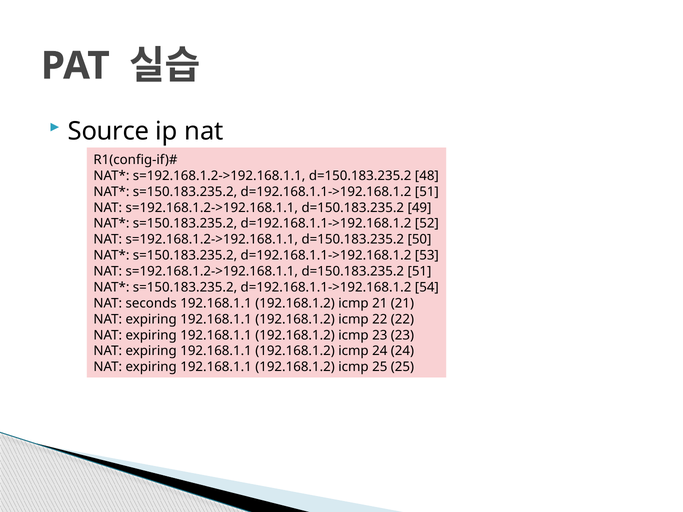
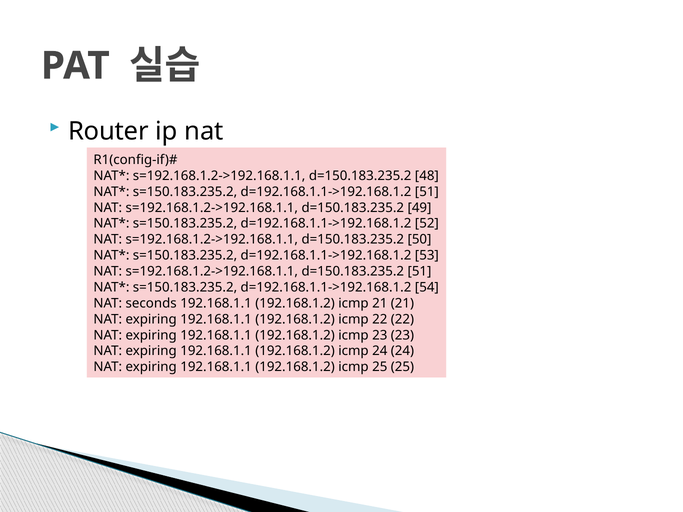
Source: Source -> Router (109, 131)
